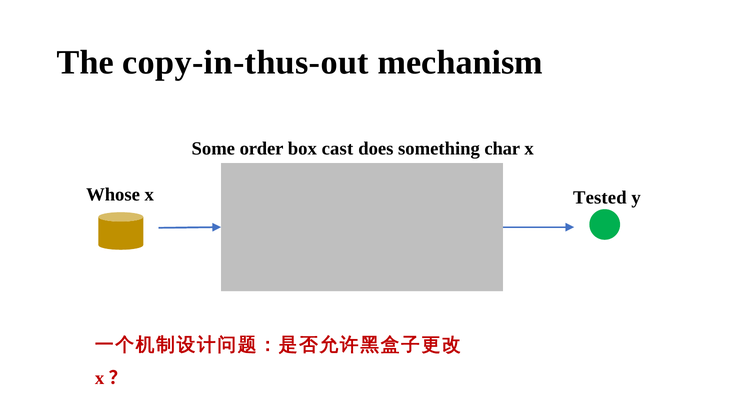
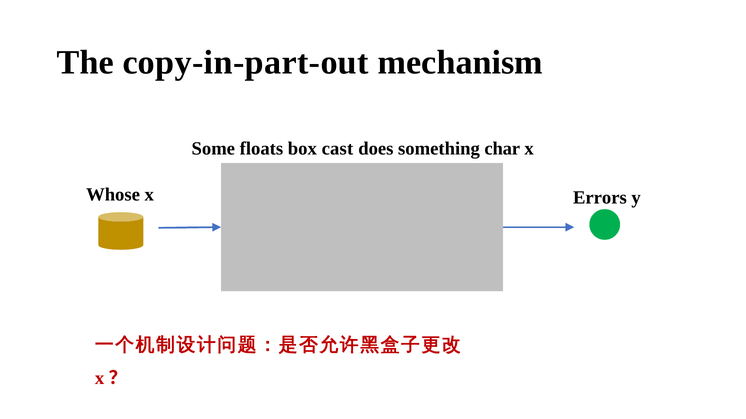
copy-in-thus-out: copy-in-thus-out -> copy-in-part-out (246, 63)
order: order -> floats (261, 149)
Tested: Tested -> Errors (600, 198)
